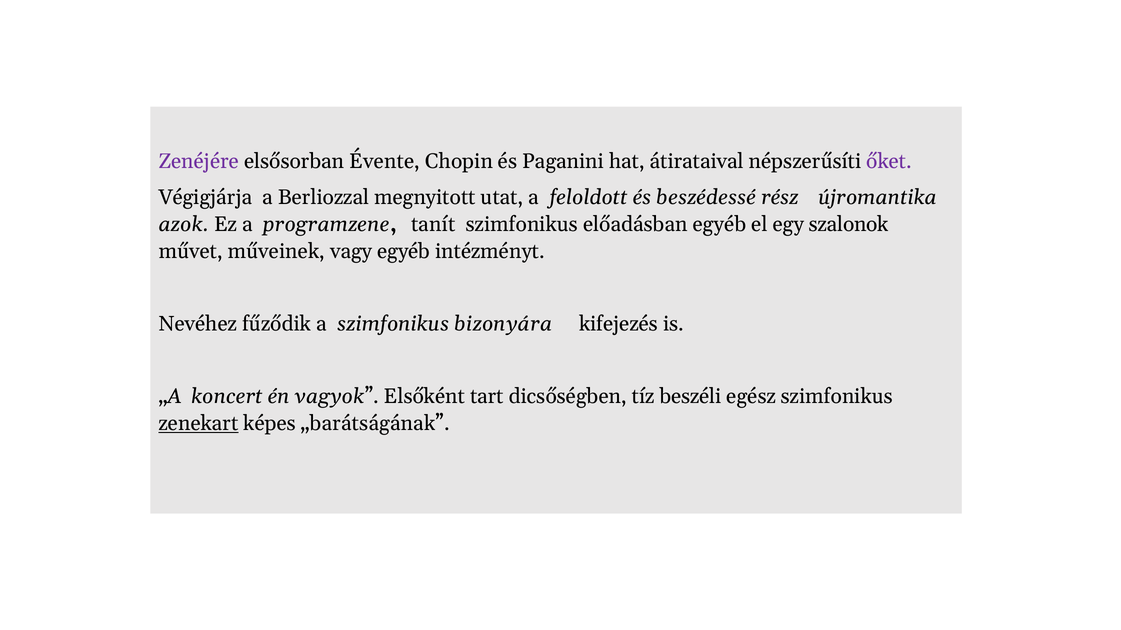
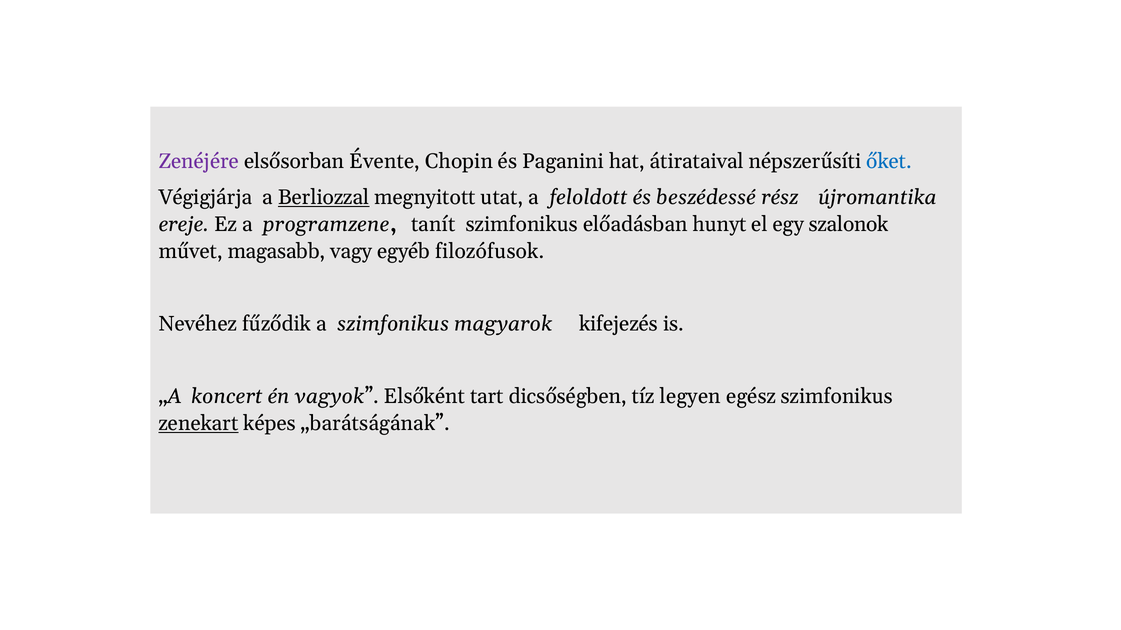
őket colour: purple -> blue (889, 161)
Berliozzal underline: none -> present (324, 198)
azok: azok -> ereje (184, 225)
előadásban egyéb: egyéb -> hunyt (720, 225)
műveinek: műveinek -> magasabb (276, 252)
intézményt: intézményt -> filozófusok (490, 252)
bizonyára: bizonyára -> magyarok (503, 324)
beszéli: beszéli -> legyen (690, 397)
